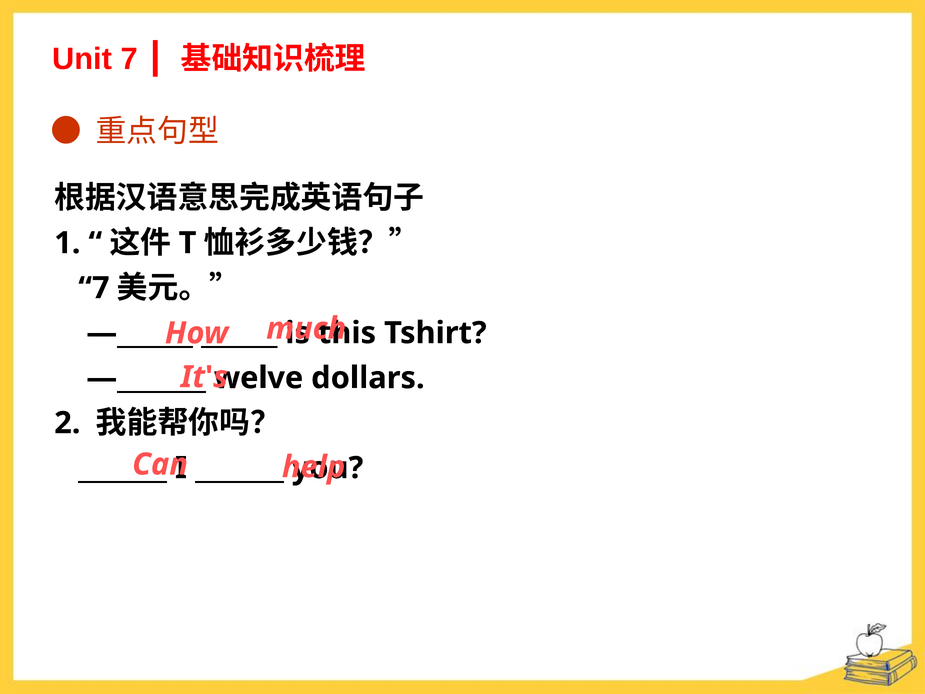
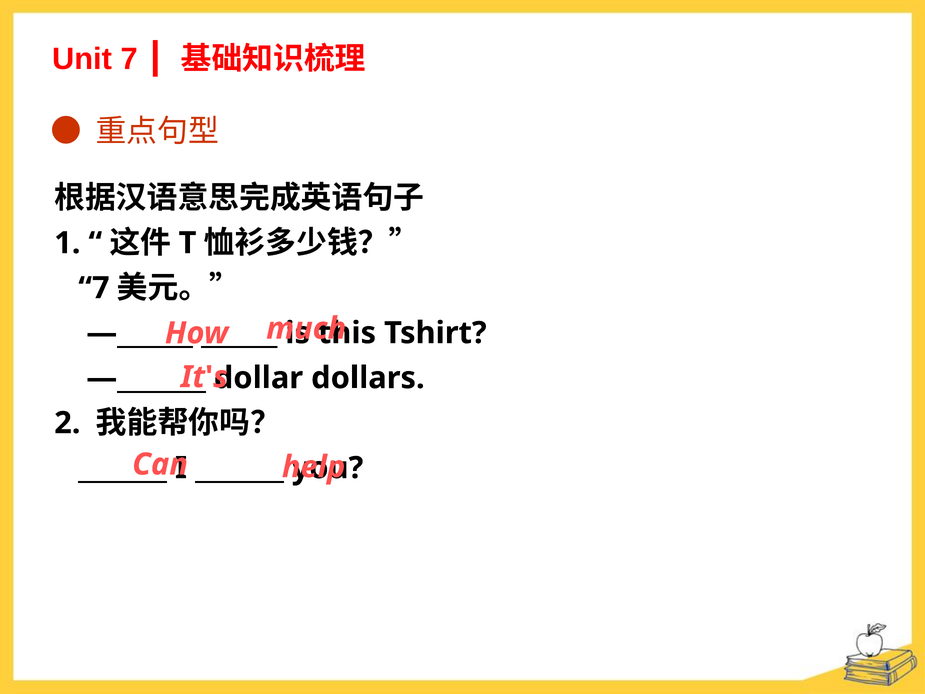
welve: welve -> dollar (258, 378)
